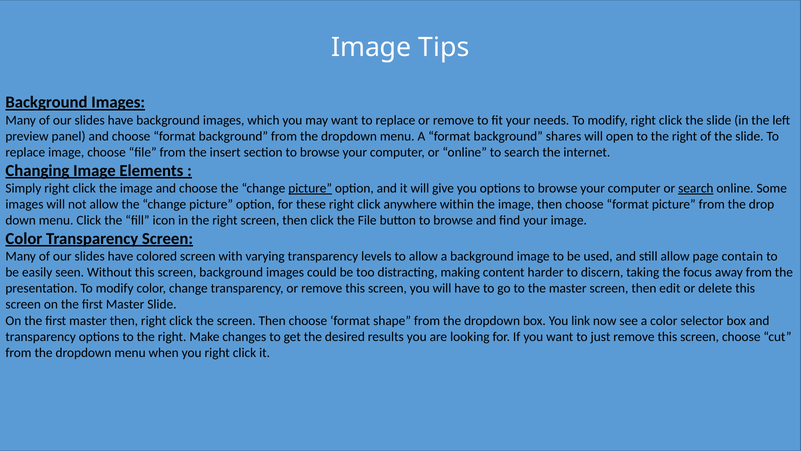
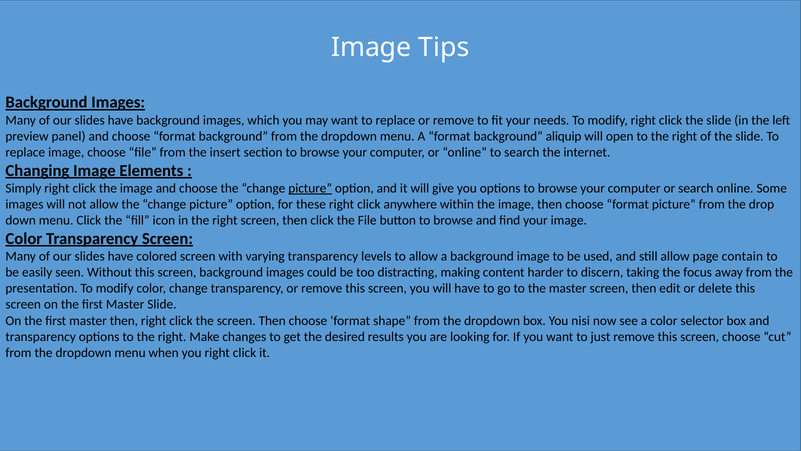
shares: shares -> aliquip (564, 136)
search underline: present -> none (696, 188)
link: link -> nisi (581, 320)
